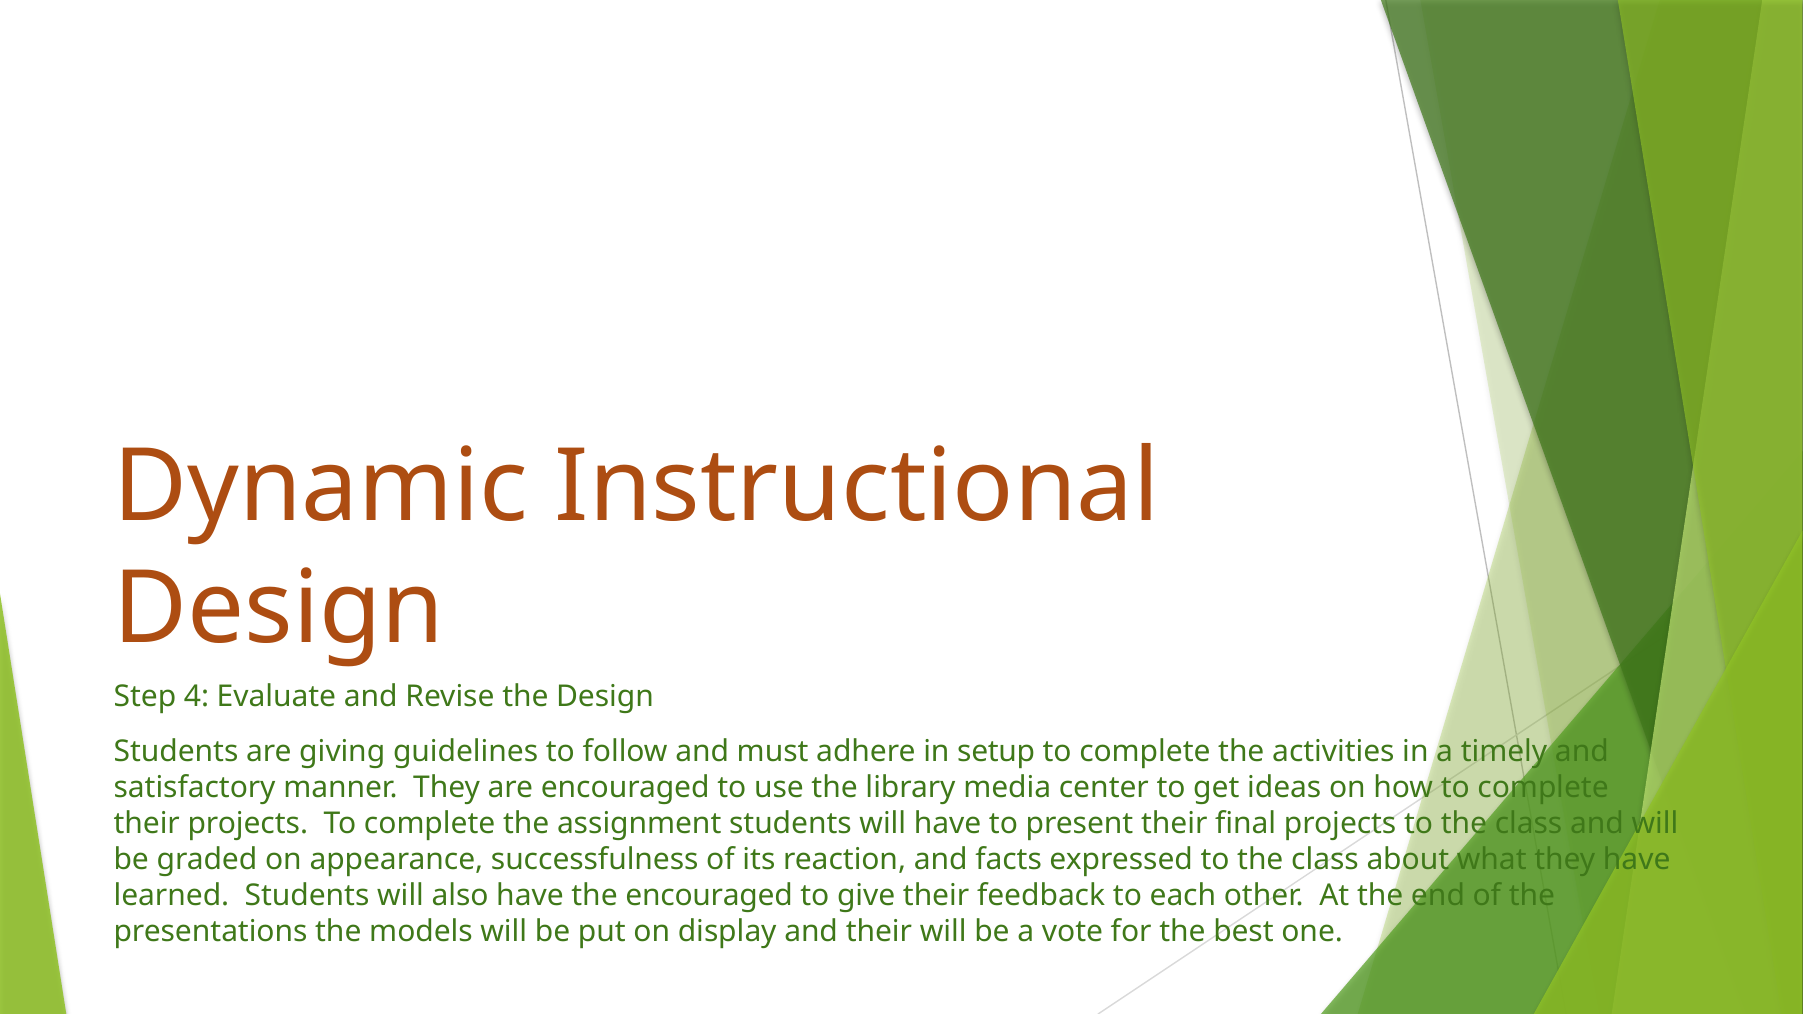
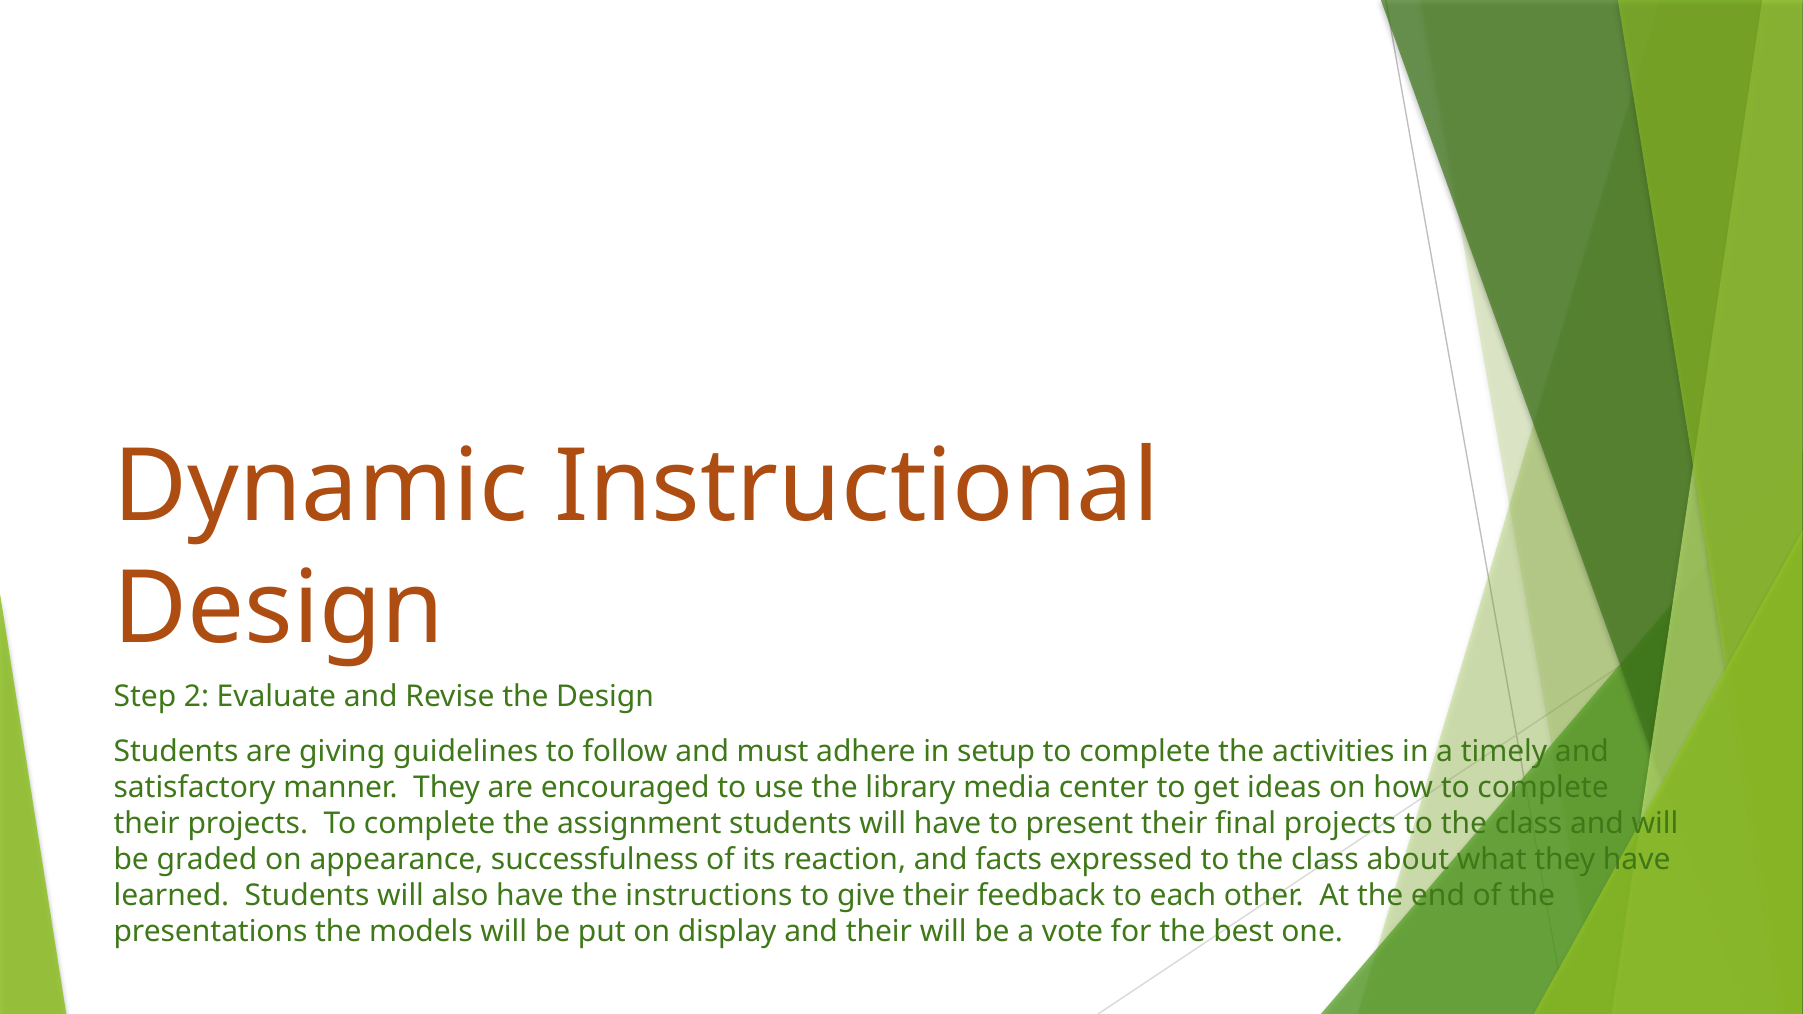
4: 4 -> 2 (196, 696)
the encouraged: encouraged -> instructions (709, 895)
